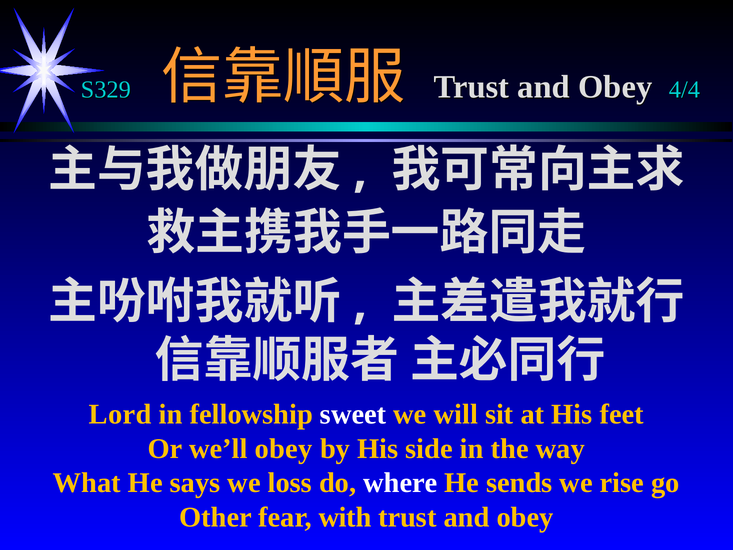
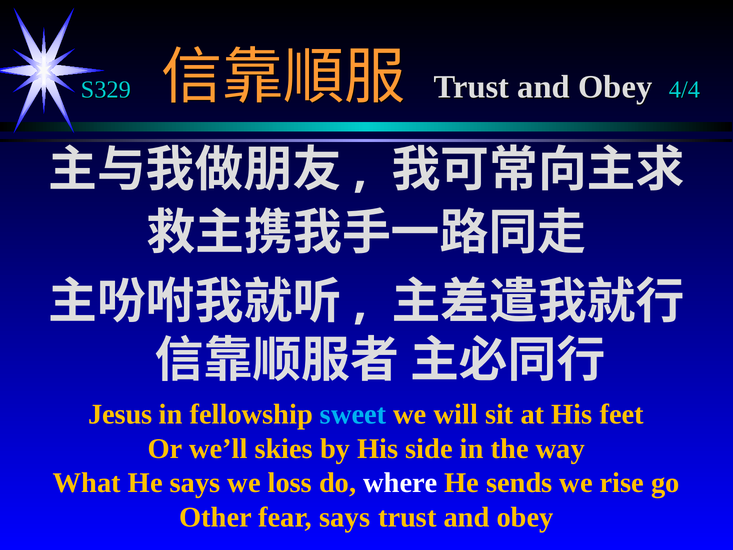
Lord: Lord -> Jesus (120, 414)
sweet colour: white -> light blue (353, 414)
we’ll obey: obey -> skies (284, 449)
fear with: with -> says (345, 517)
